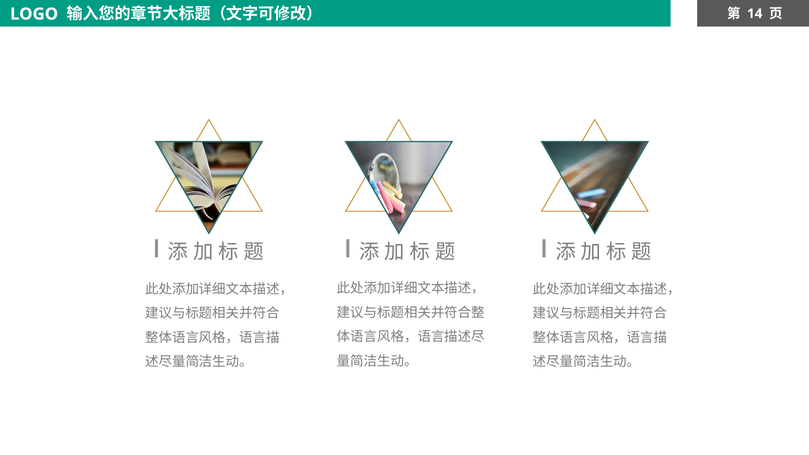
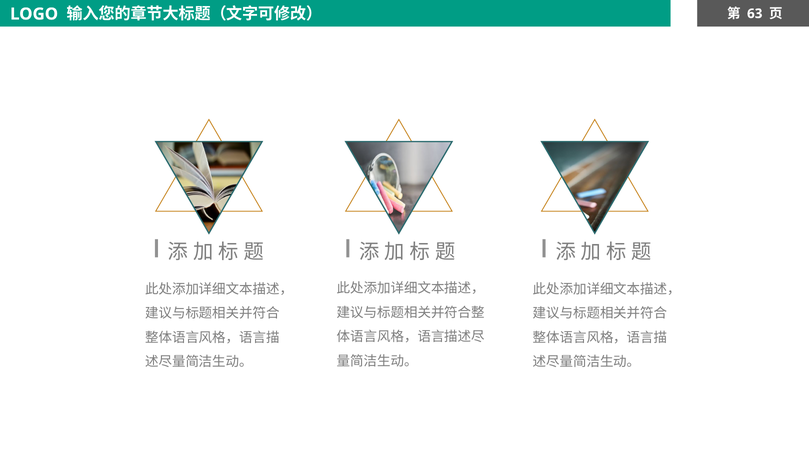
14: 14 -> 63 (755, 14)
